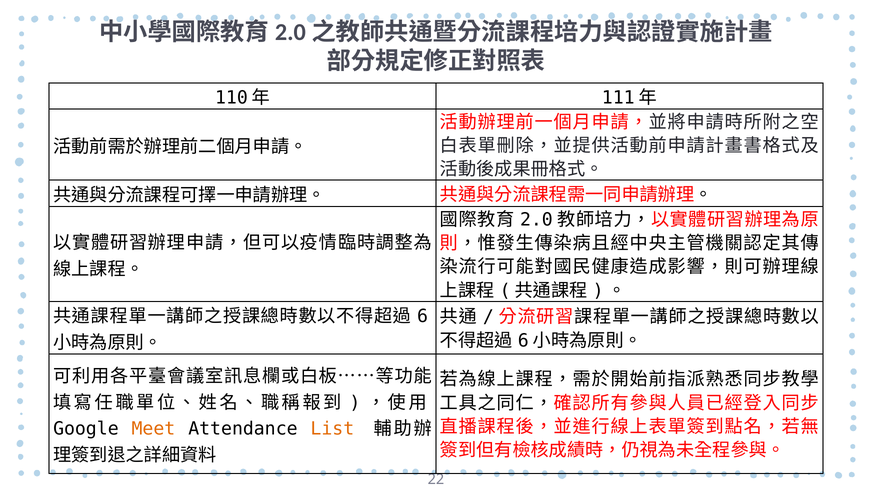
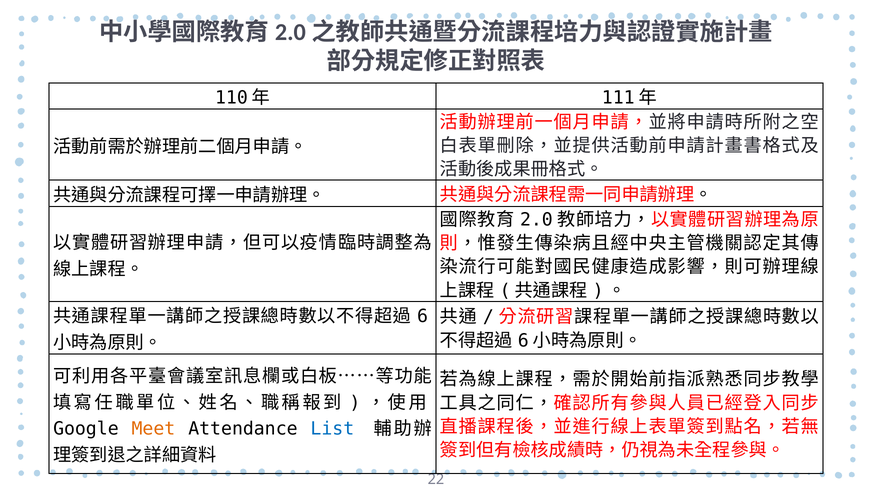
List colour: orange -> blue (332, 428)
